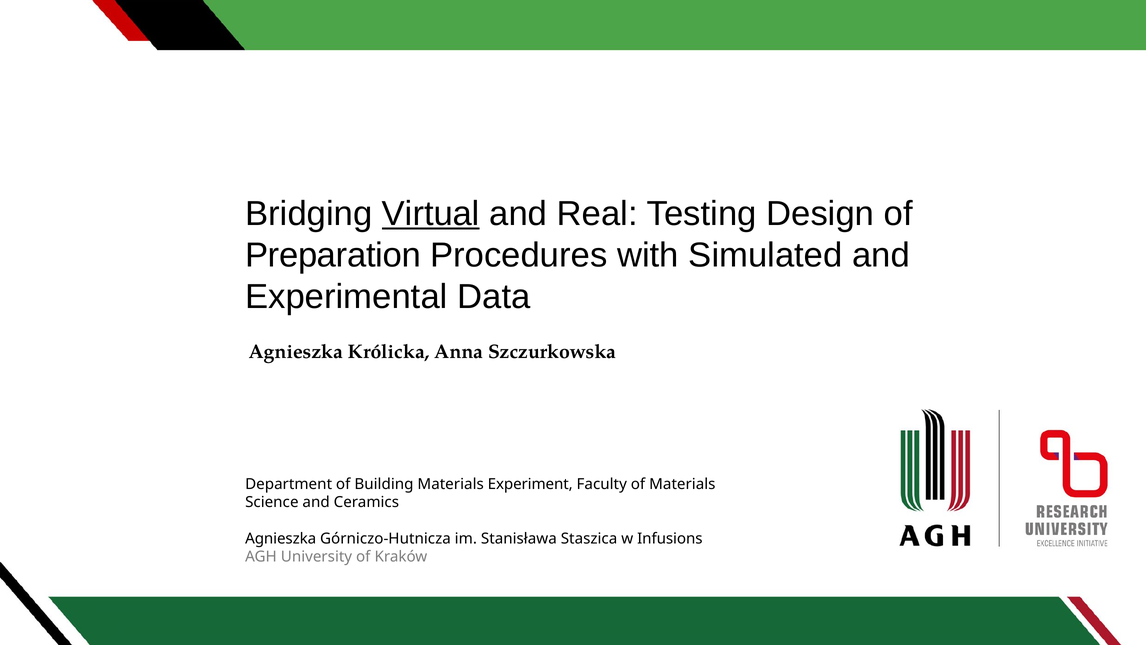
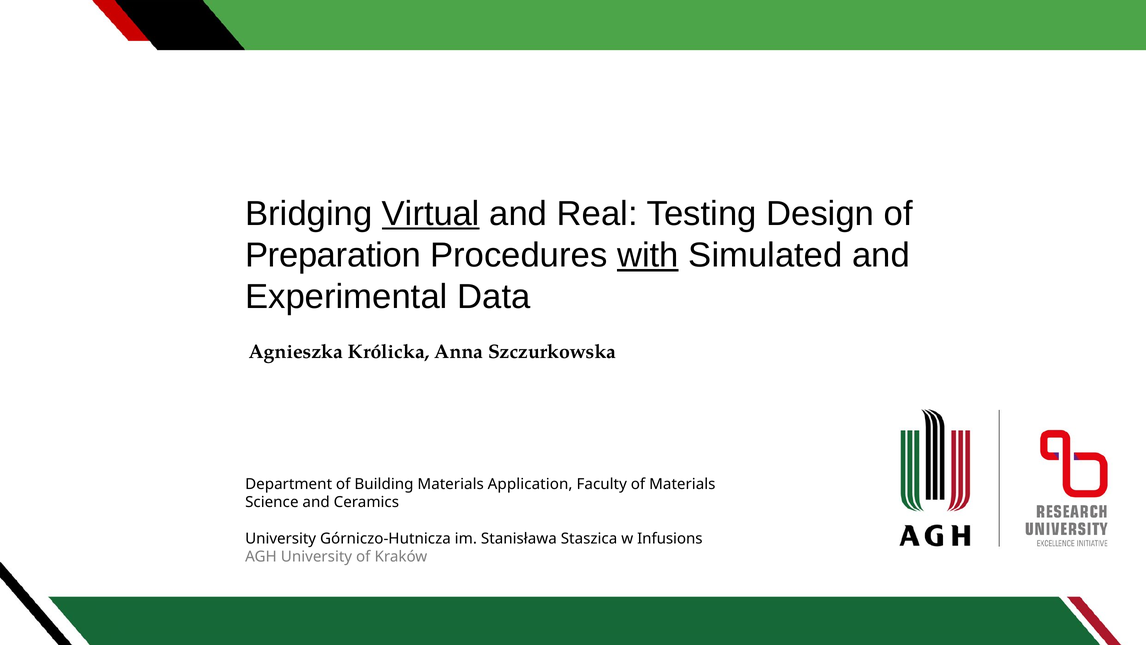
with underline: none -> present (648, 255)
Experiment: Experiment -> Application (530, 484)
Agnieszka: Agnieszka -> University (281, 538)
